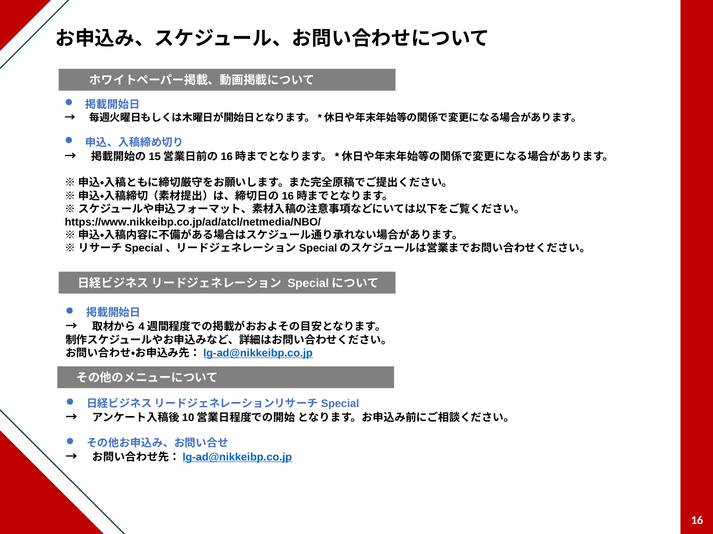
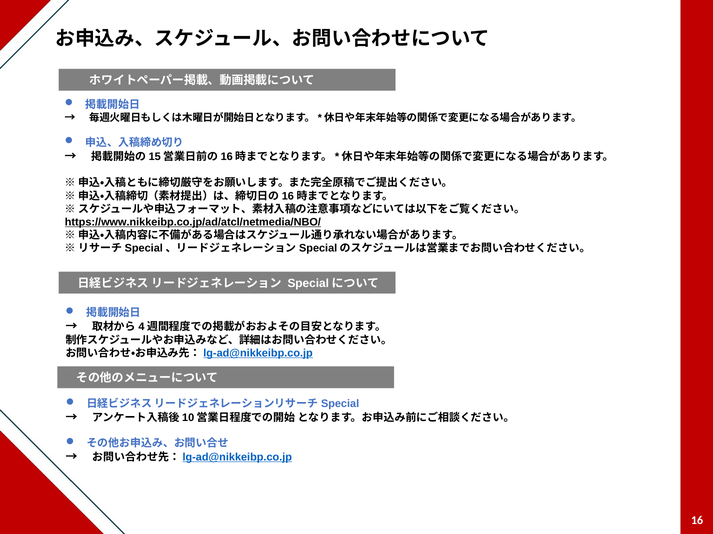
https://www.nikkeibp.co.jp/ad/atcl/netmedia/NBO/ underline: none -> present (193, 222)
